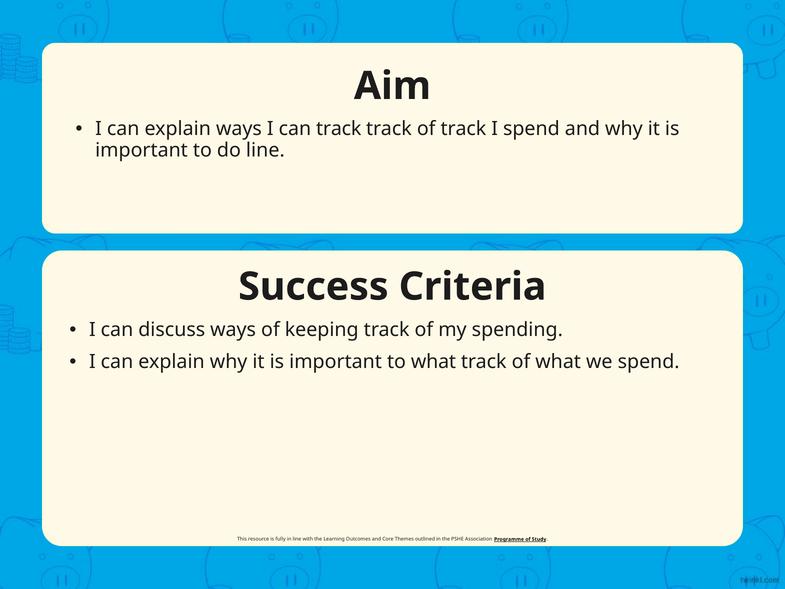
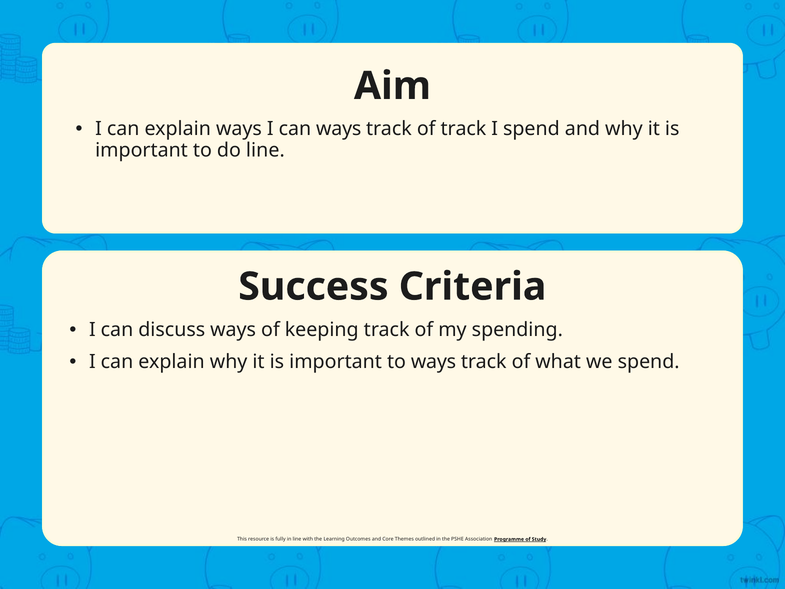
can track: track -> ways (339, 129)
to what: what -> ways (434, 362)
